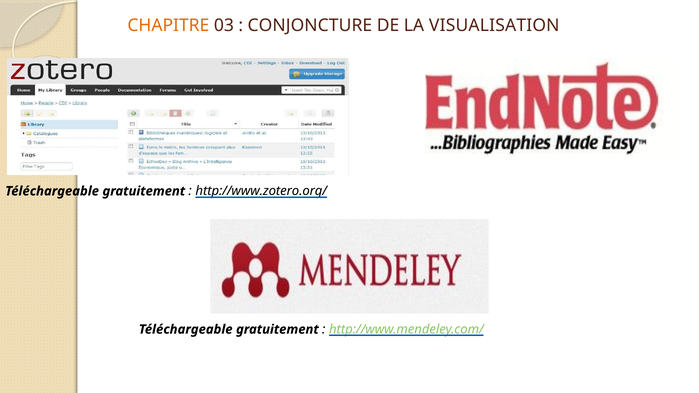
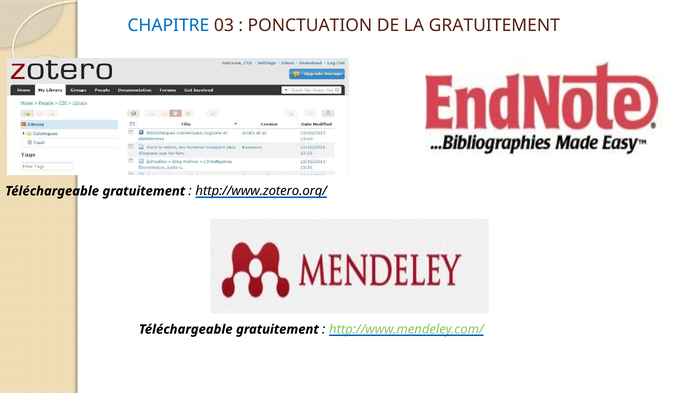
CHAPITRE colour: orange -> blue (168, 26)
CONJONCTURE: CONJONCTURE -> PONCTUATION (310, 26)
LA VISUALISATION: VISUALISATION -> GRATUITEMENT (494, 26)
